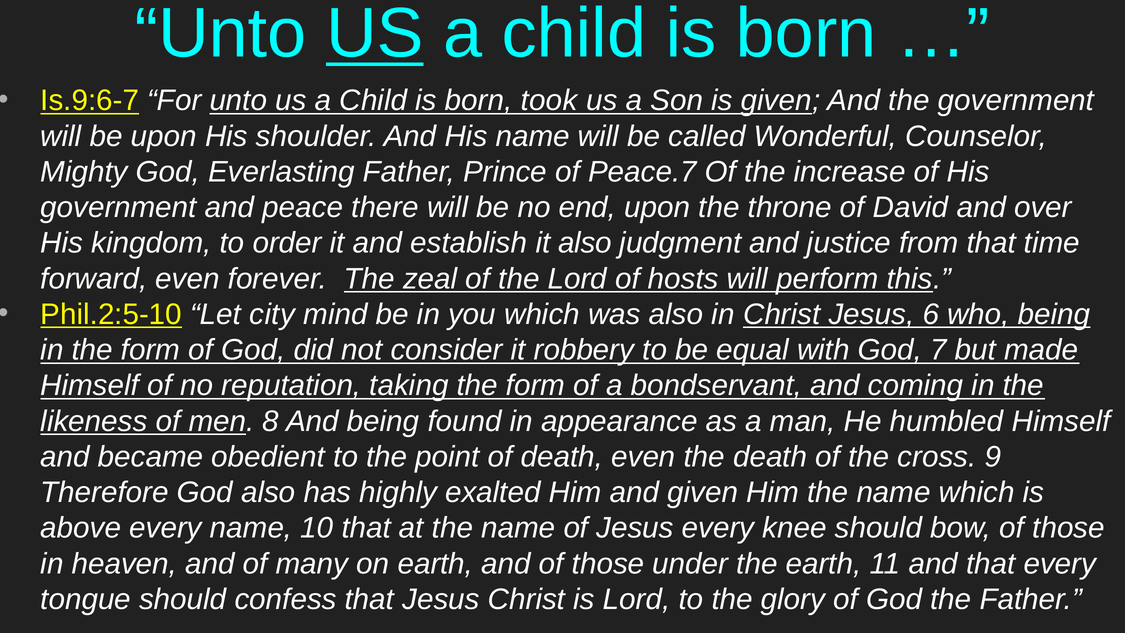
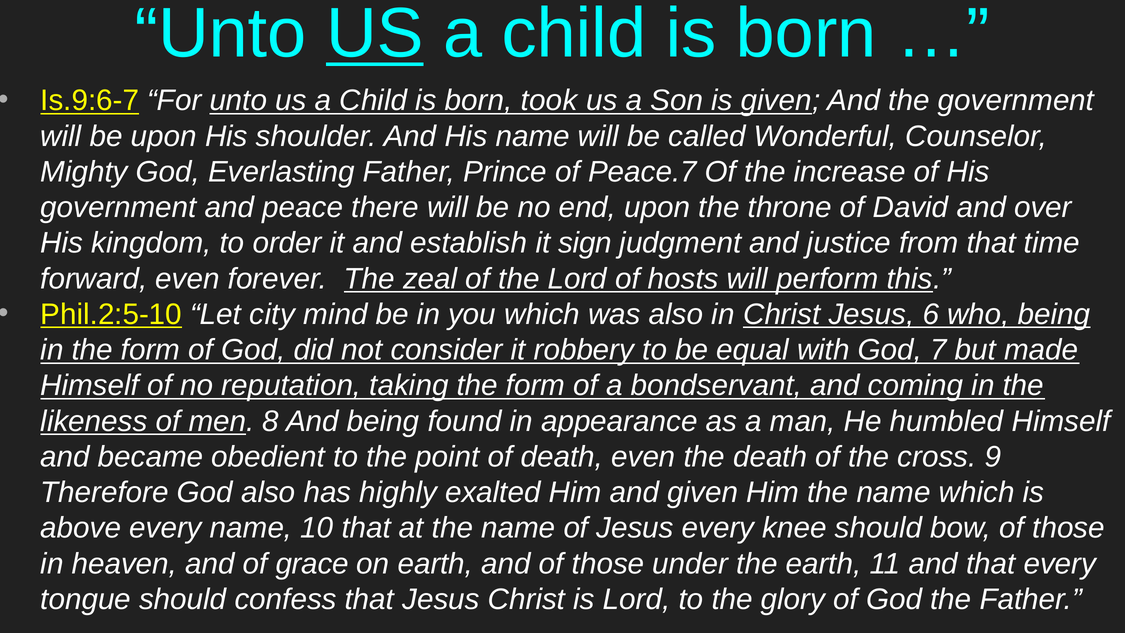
it also: also -> sign (585, 243)
many: many -> grace (312, 564)
